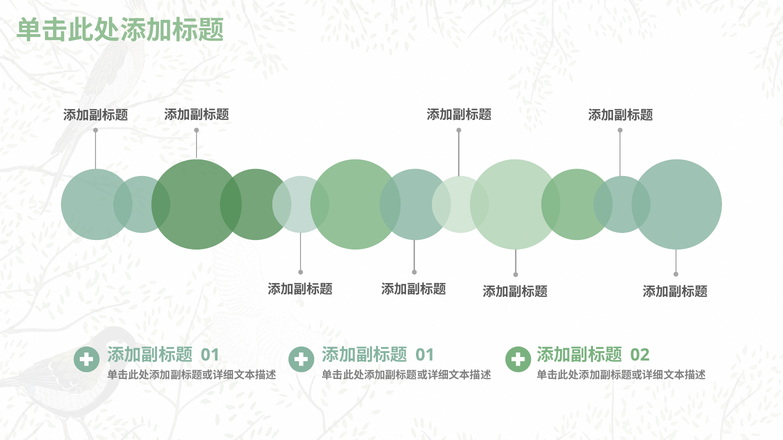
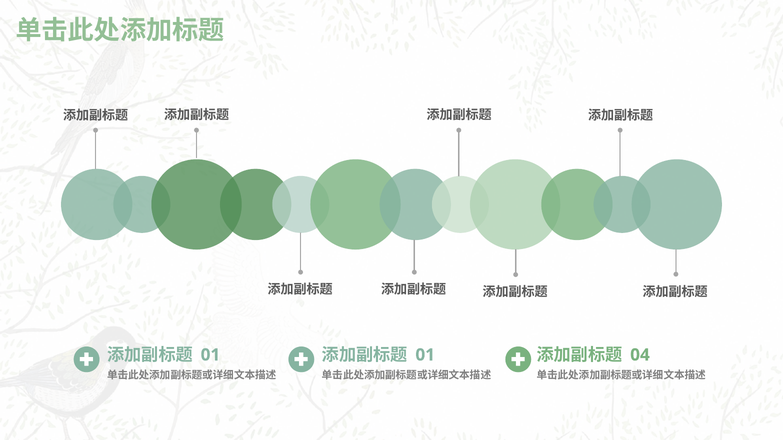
02: 02 -> 04 (640, 355)
